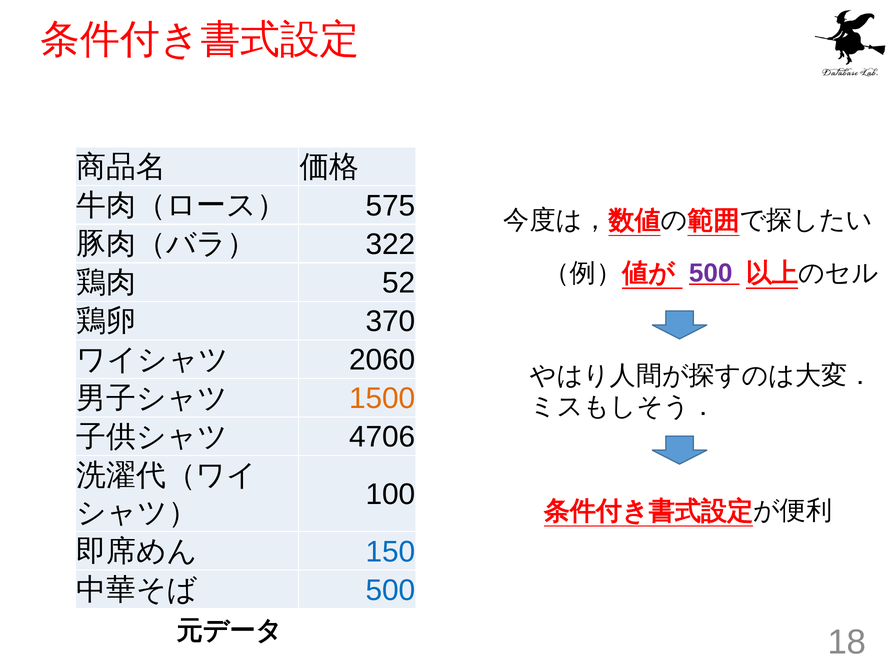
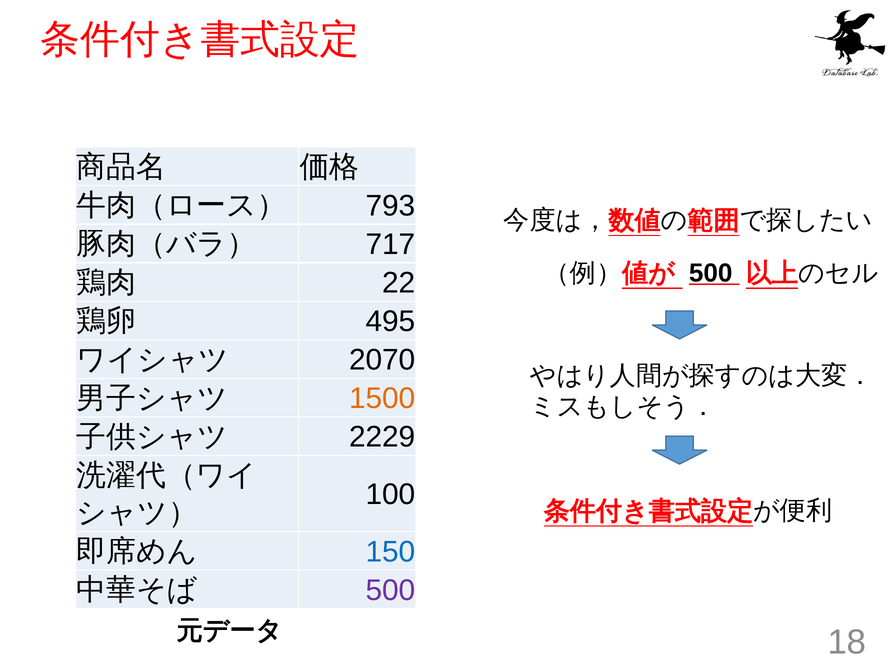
575: 575 -> 793 (390, 206)
322: 322 -> 717 (390, 245)
500 colour: purple -> black (711, 273)
52: 52 -> 22 (399, 283)
370: 370 -> 495 (390, 322)
2060: 2060 -> 2070 (382, 360)
4706: 4706 -> 2229 (382, 437)
500 colour: blue -> purple (390, 591)
